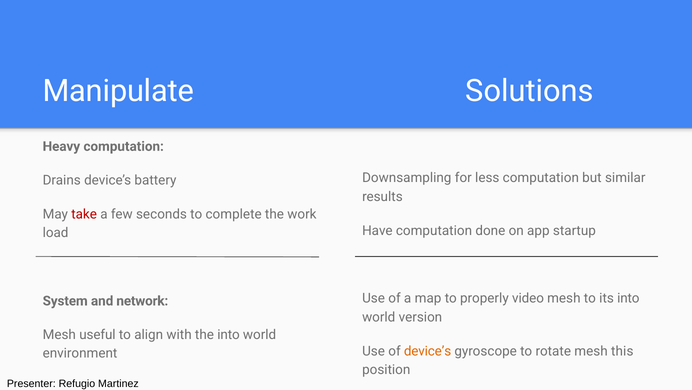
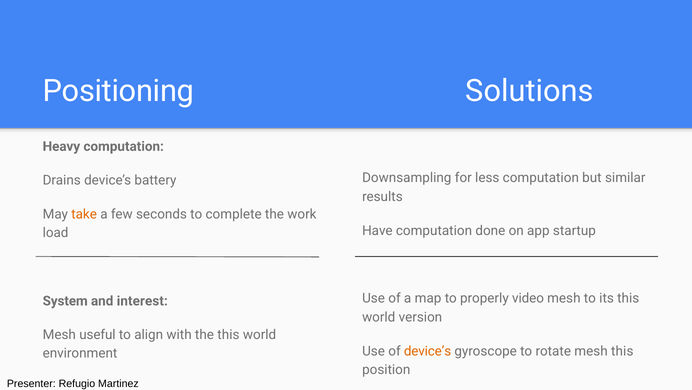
Manipulate: Manipulate -> Positioning (118, 91)
take colour: red -> orange (84, 214)
its into: into -> this (628, 298)
network: network -> interest (142, 300)
the into: into -> this (228, 334)
